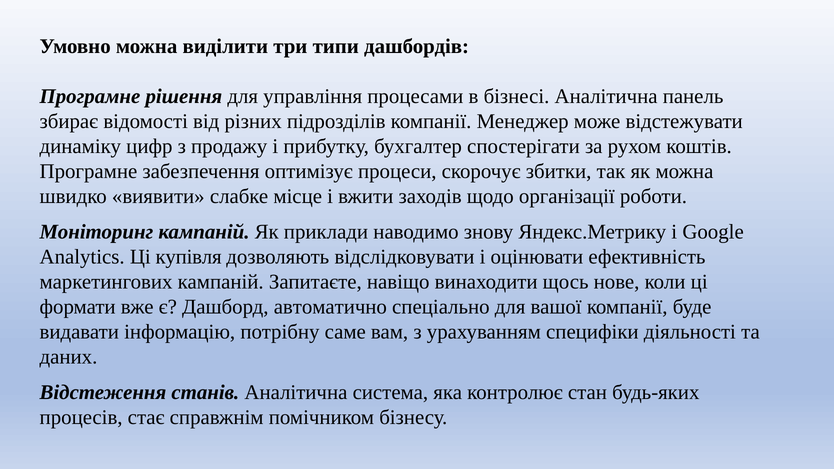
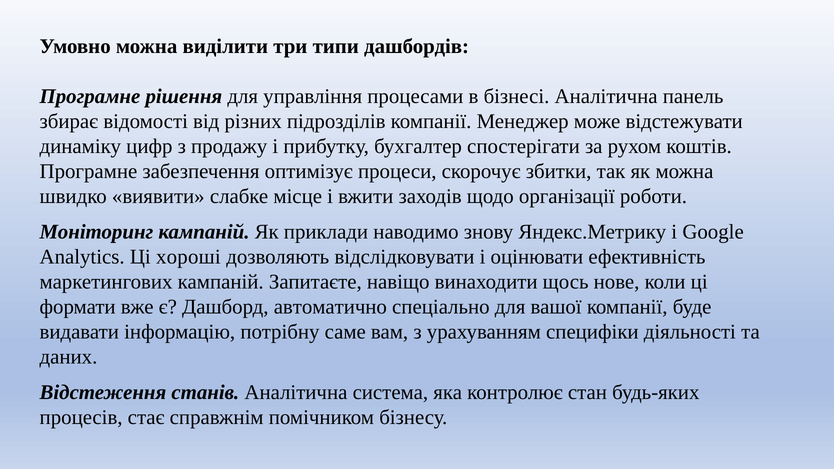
купівля: купівля -> хороші (188, 257)
